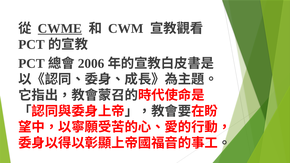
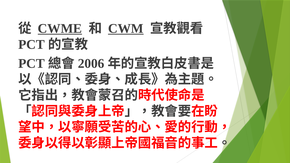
CWM underline: none -> present (126, 29)
